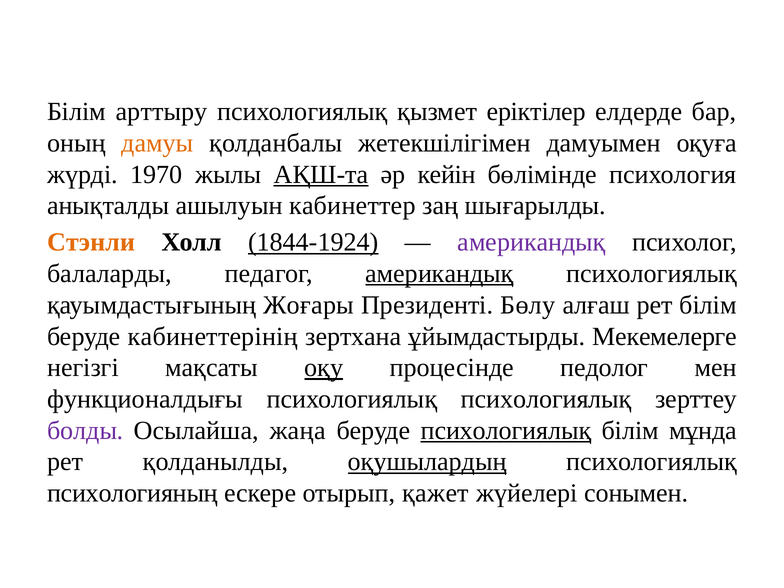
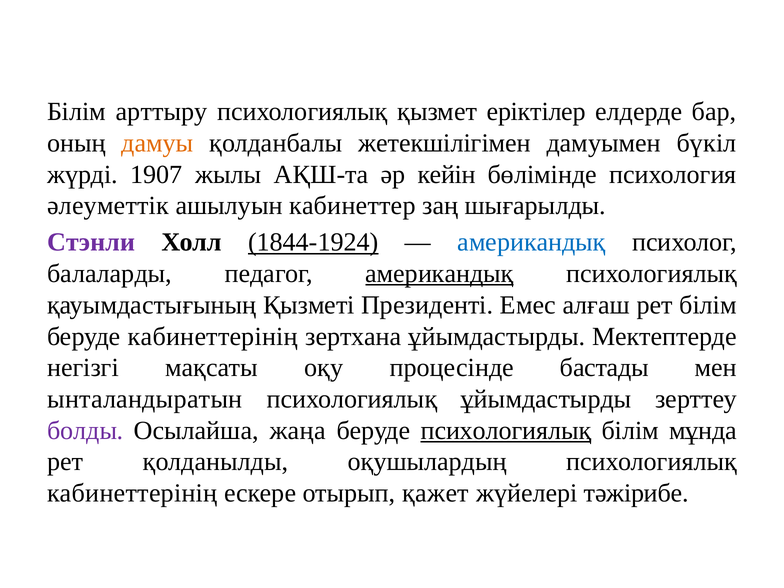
оқуға: оқуға -> бүкіл (706, 143)
1970: 1970 -> 1907 (156, 174)
АҚШ-та underline: present -> none (321, 174)
анықталды: анықталды -> әлеуметтік (108, 206)
Стэнли colour: orange -> purple (91, 242)
американдық colour: purple -> blue (532, 242)
Жоғары: Жоғары -> Қызметі (309, 305)
Бөлу: Бөлу -> Емес (528, 305)
Мекемелерге: Мекемелерге -> Мектептерде (665, 336)
оқу underline: present -> none (324, 368)
педолог: педолог -> бастады (604, 368)
функционалдығы: функционалдығы -> ынталандыратын (145, 399)
психологиялық психологиялық: психологиялық -> ұйымдастырды (546, 399)
оқушылардың underline: present -> none (427, 462)
психологияның: психологияның -> кабинеттерінің (132, 493)
сонымен: сонымен -> тәжірибе (636, 493)
